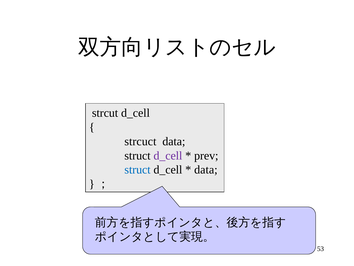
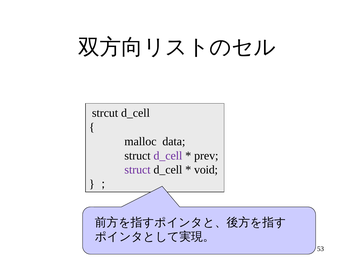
strcuct: strcuct -> malloc (140, 141)
struct colour: blue -> purple (137, 170)
data: data -> void (206, 170)
